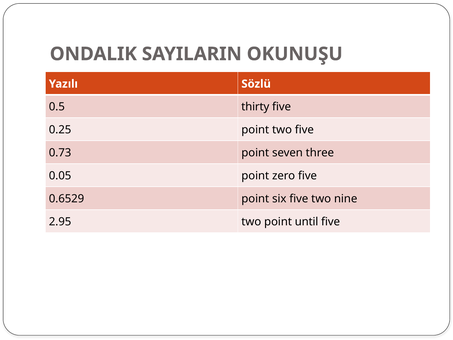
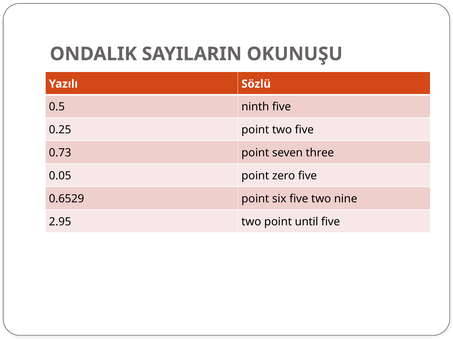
thirty: thirty -> ninth (255, 107)
